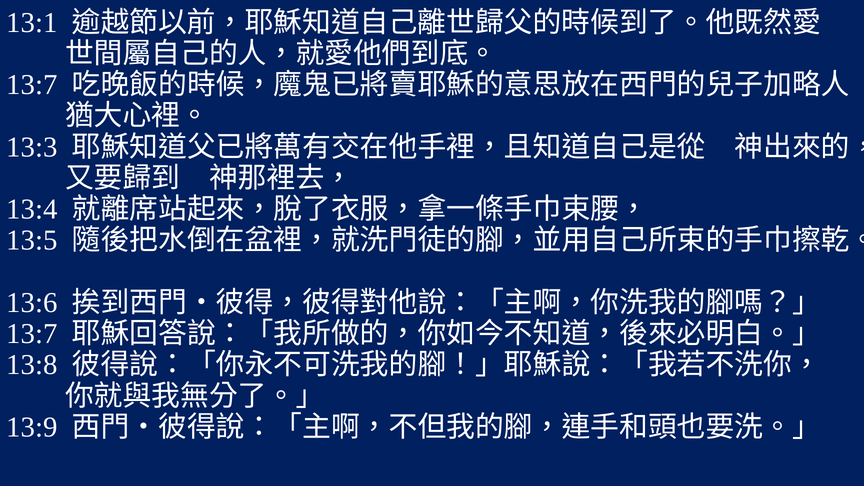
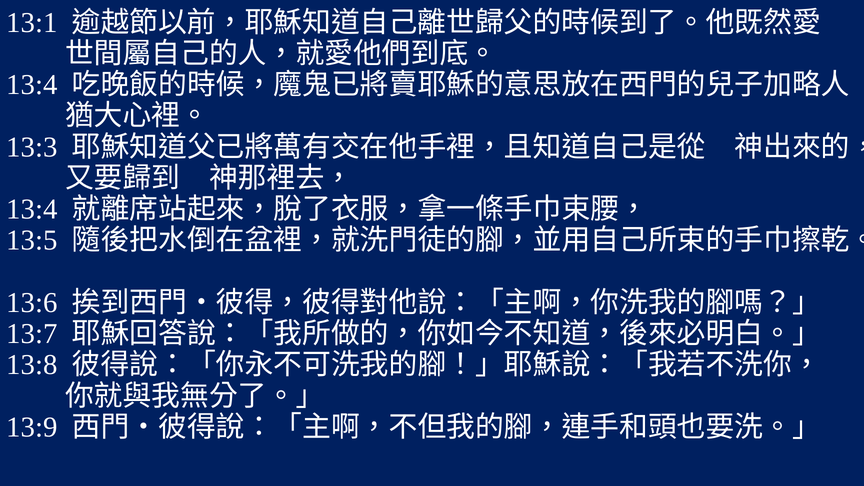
13:7: 13:7 -> 13:4 (32, 85)
